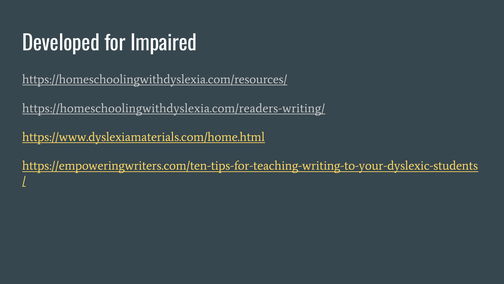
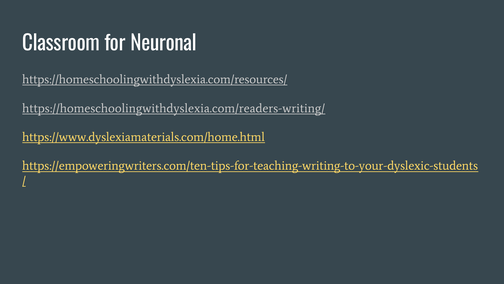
Developed: Developed -> Classroom (61, 44)
Impaired: Impaired -> Neuronal (164, 44)
